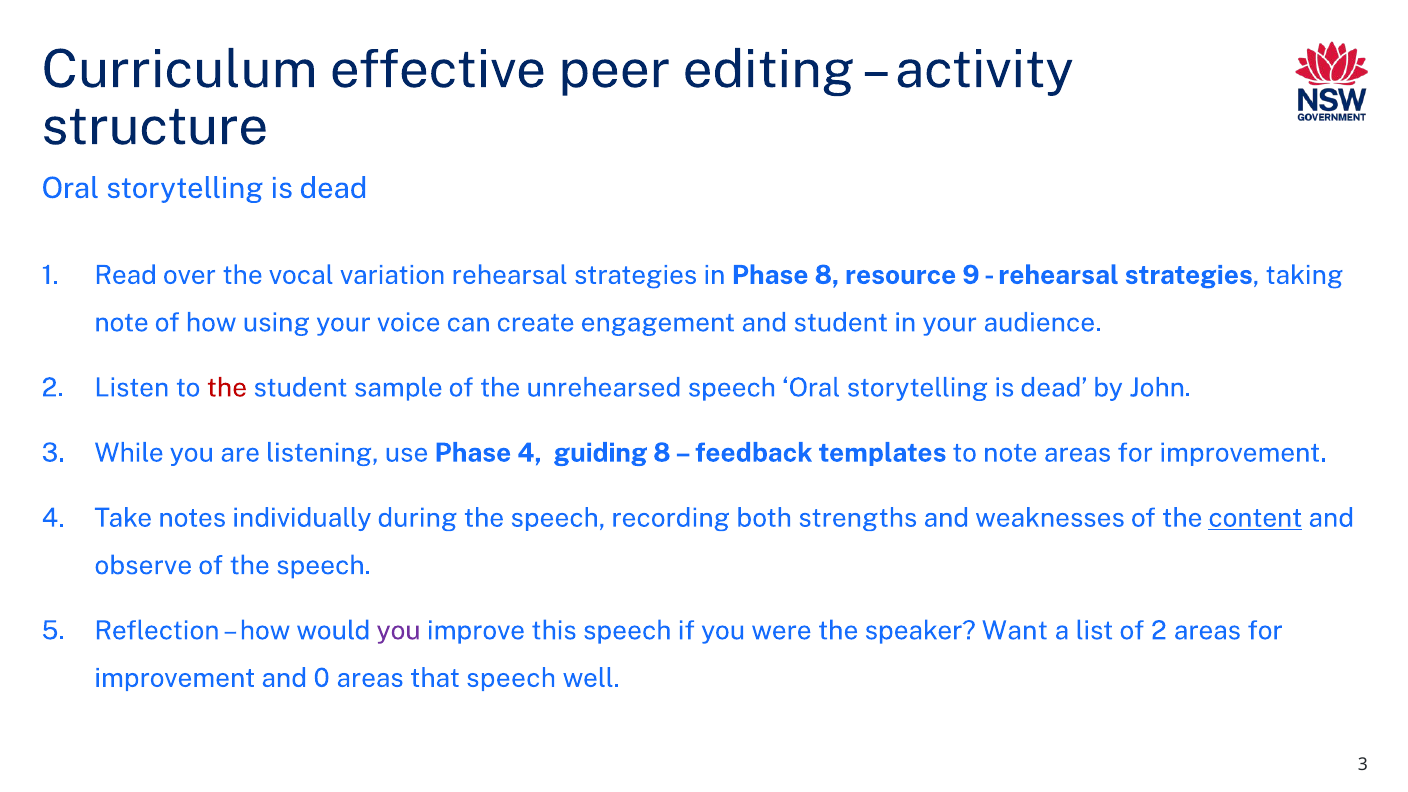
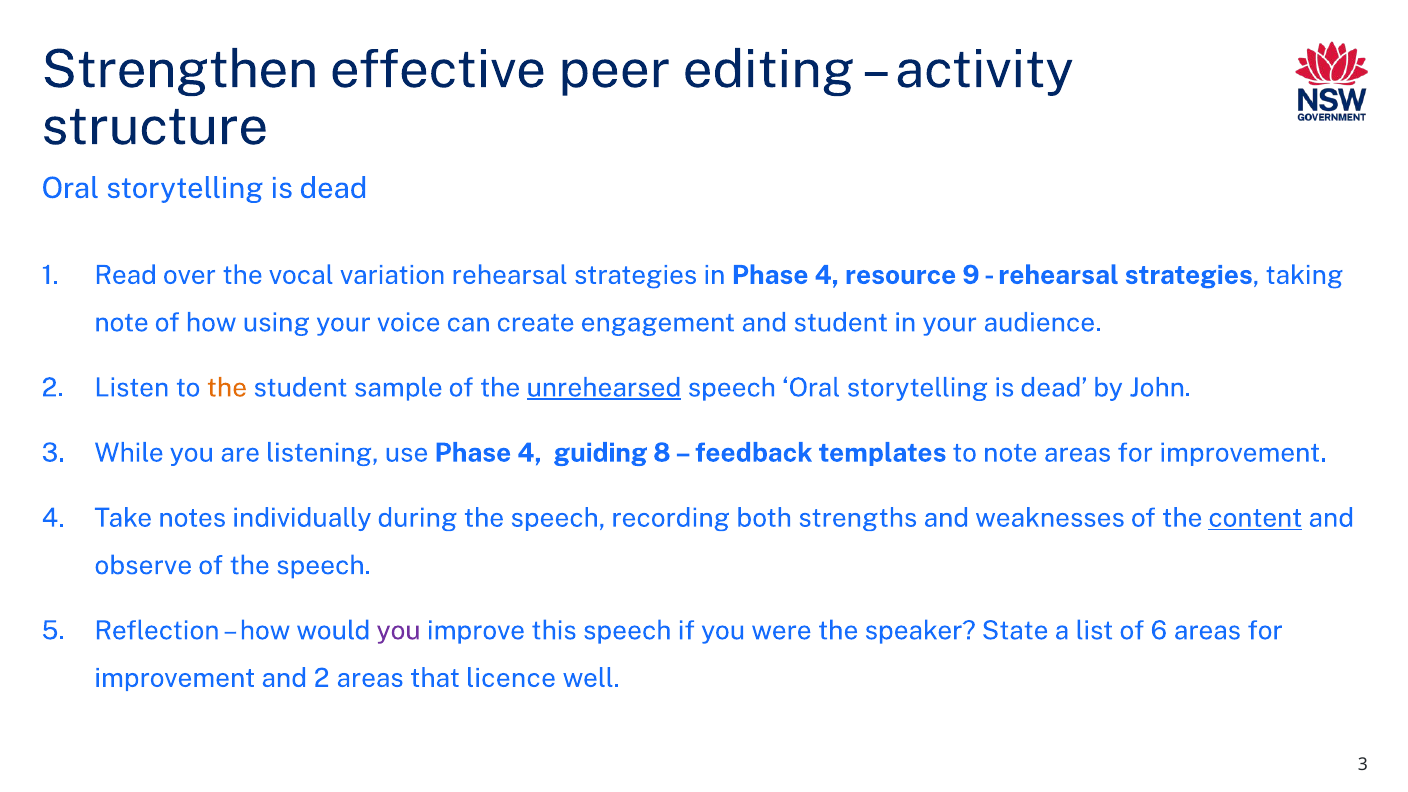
Curriculum: Curriculum -> Strengthen (180, 70)
in Phase 8: 8 -> 4 (827, 275)
the colour: red -> orange (227, 388)
unrehearsed underline: none -> present (604, 388)
Want: Want -> State (1015, 631)
of 2: 2 -> 6 (1159, 631)
and 0: 0 -> 2 (322, 678)
that speech: speech -> licence (511, 678)
